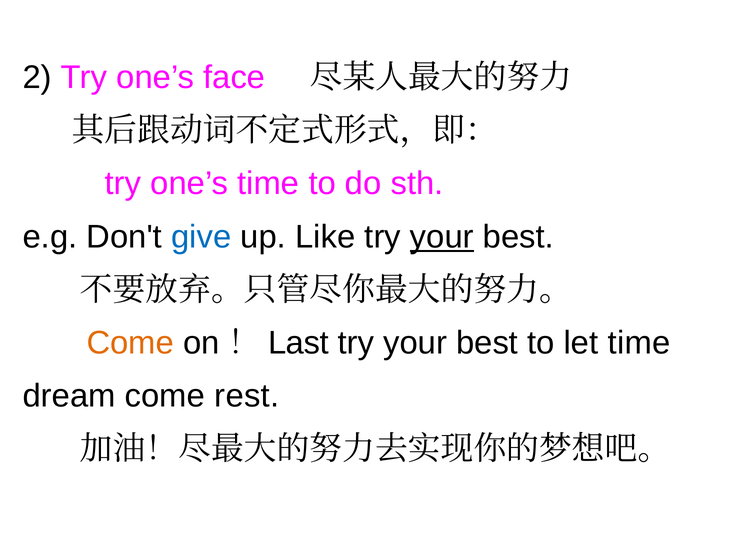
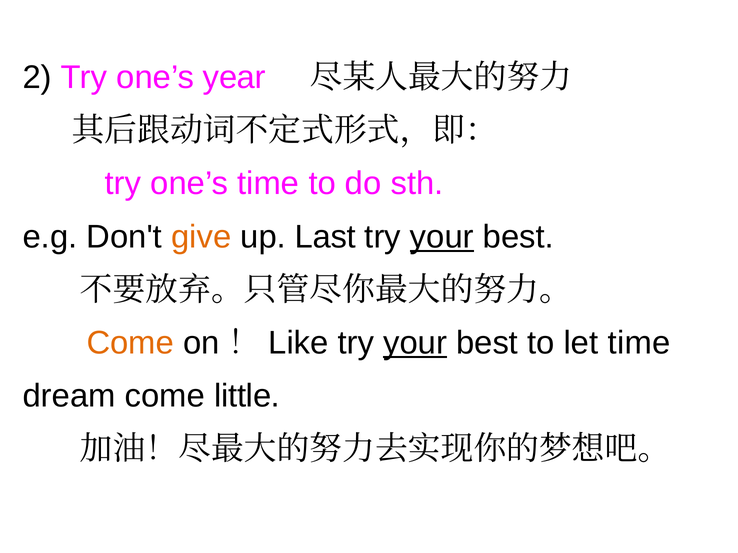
face: face -> year (234, 77)
give colour: blue -> orange (201, 237)
Like: Like -> Last (325, 237)
Last: Last -> Like (298, 343)
your underline: none -> present (415, 343)
rest: rest -> little (247, 396)
